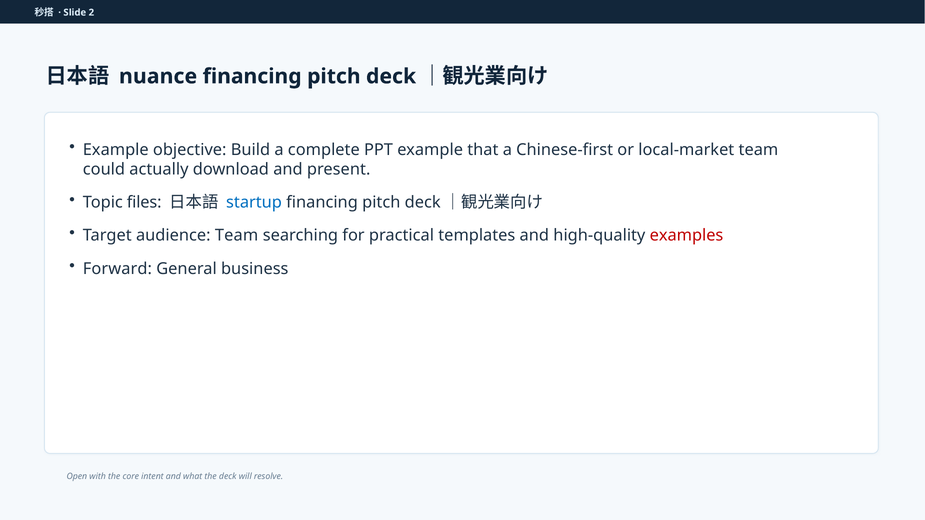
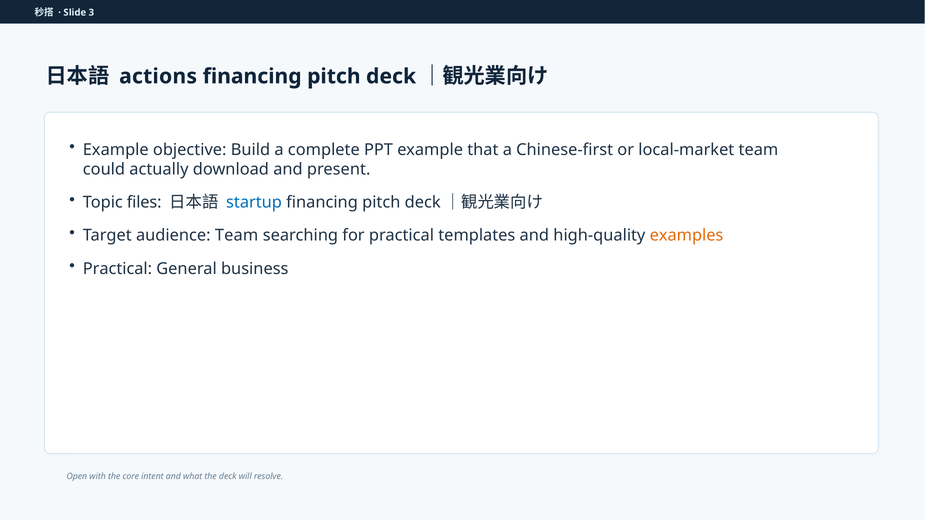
2: 2 -> 3 (91, 12)
nuance: nuance -> actions (158, 76)
examples colour: red -> orange (687, 236)
Forward: Forward -> Practical (117, 269)
